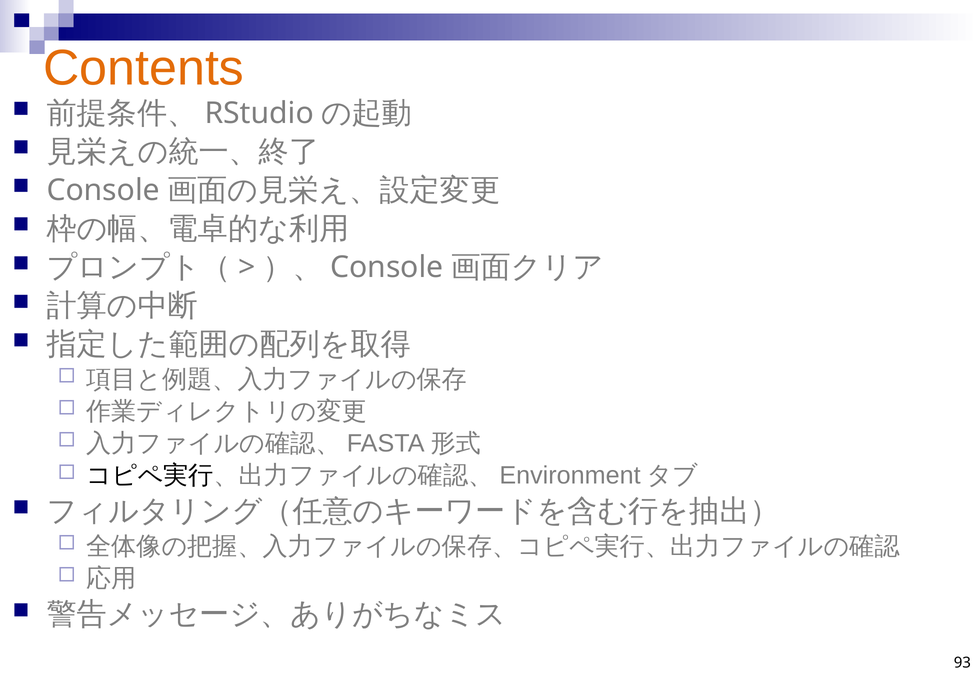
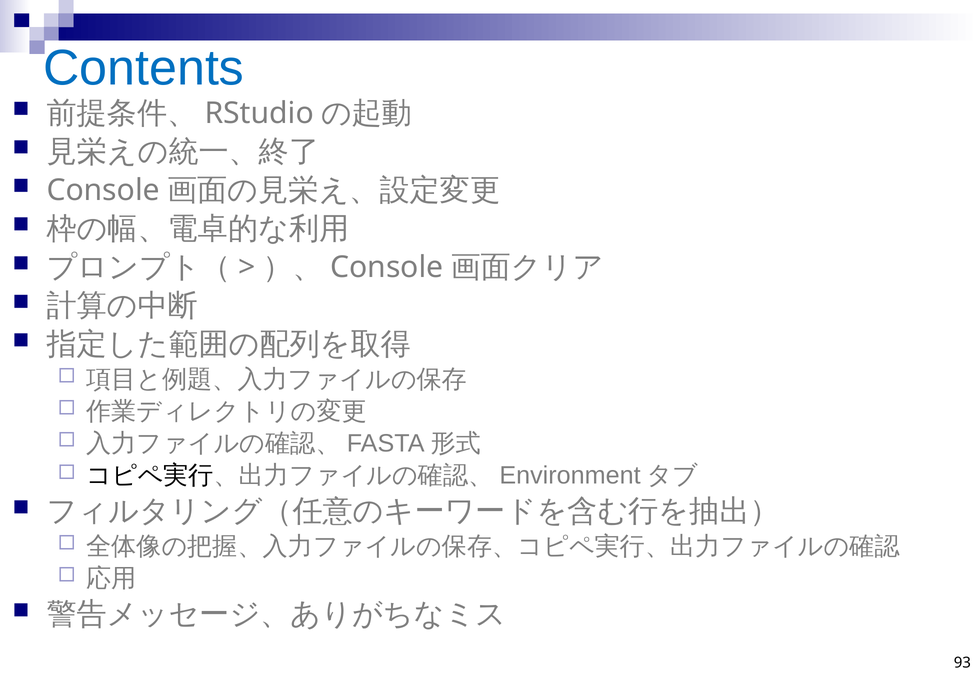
Contents colour: orange -> blue (144, 68)
